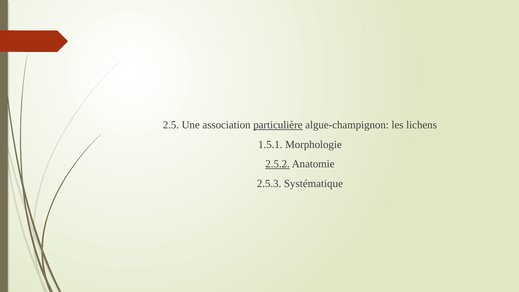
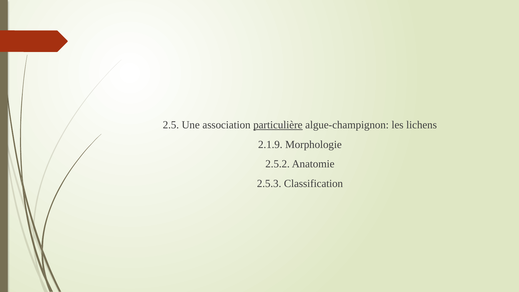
1.5.1: 1.5.1 -> 2.1.9 (270, 144)
2.5.2 underline: present -> none (278, 164)
Systématique: Systématique -> Classification (313, 183)
